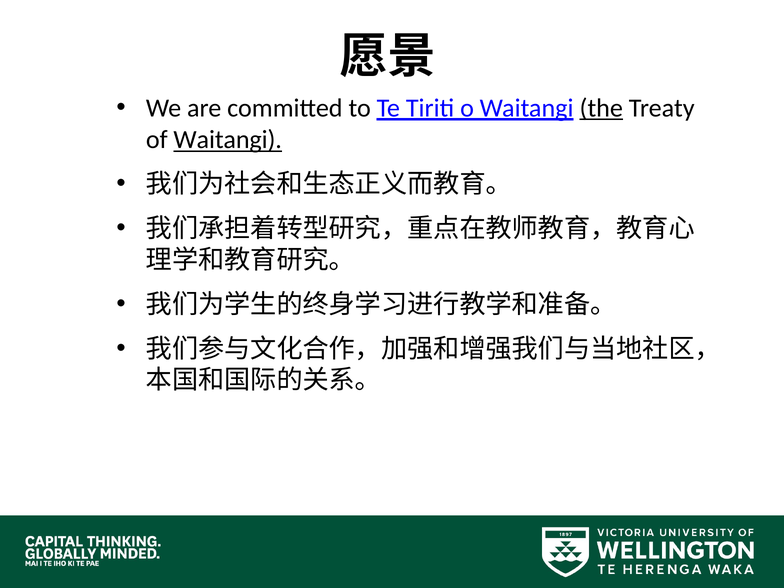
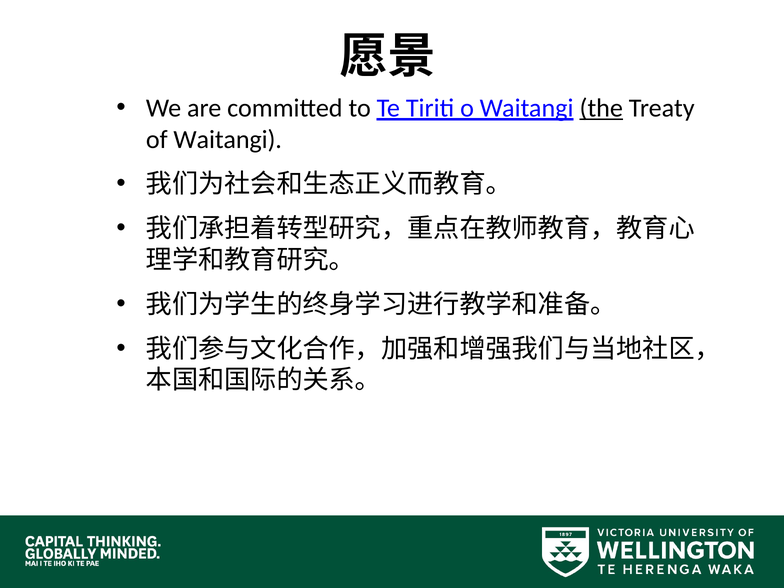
Waitangi underline: present -> none (228, 140)
